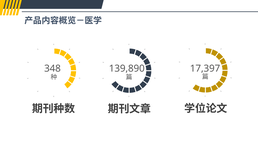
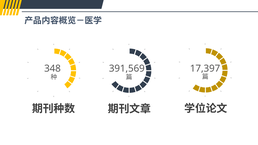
139,890: 139,890 -> 391,569 (127, 69)
